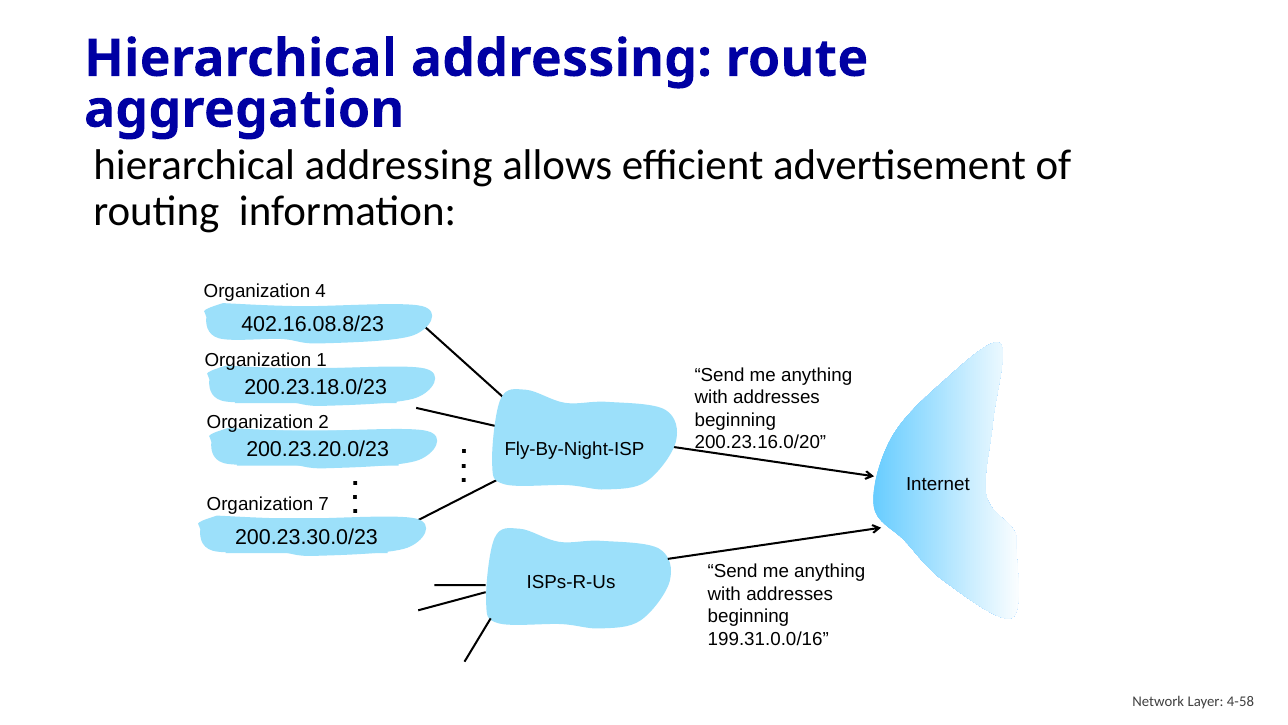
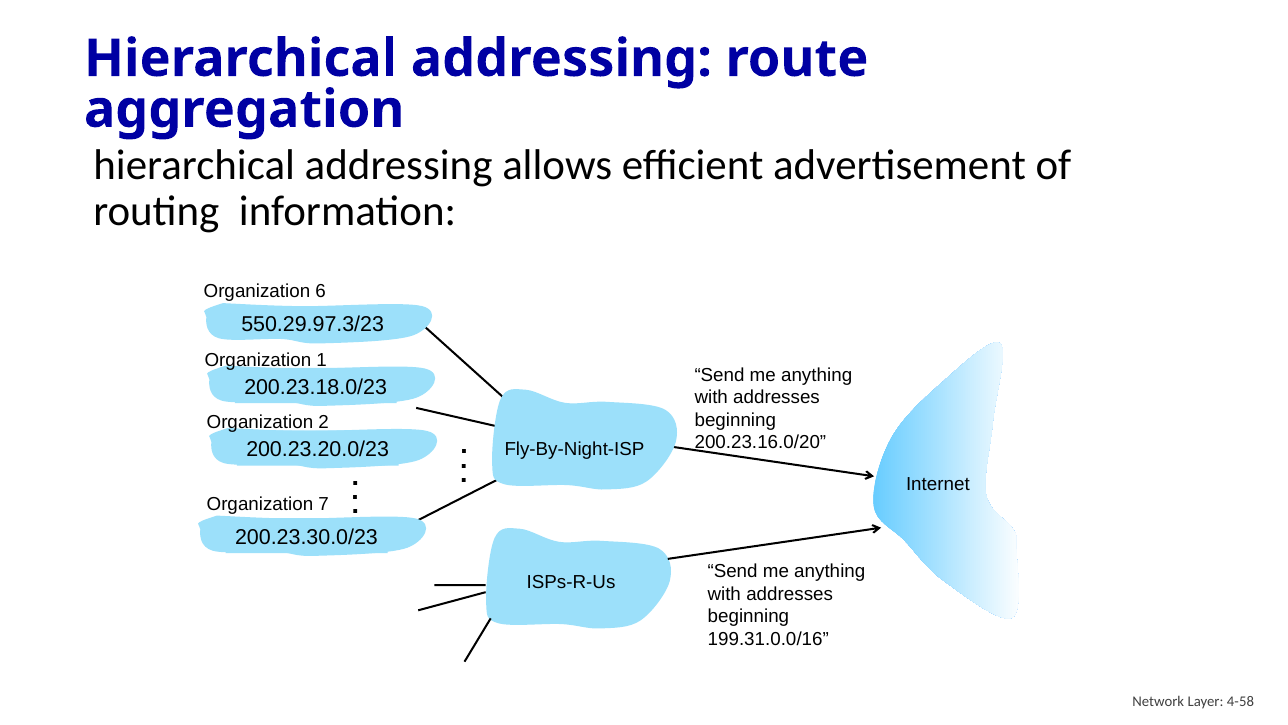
4: 4 -> 6 (321, 291)
402.16.08.8/23: 402.16.08.8/23 -> 550.29.97.3/23 (313, 324)
